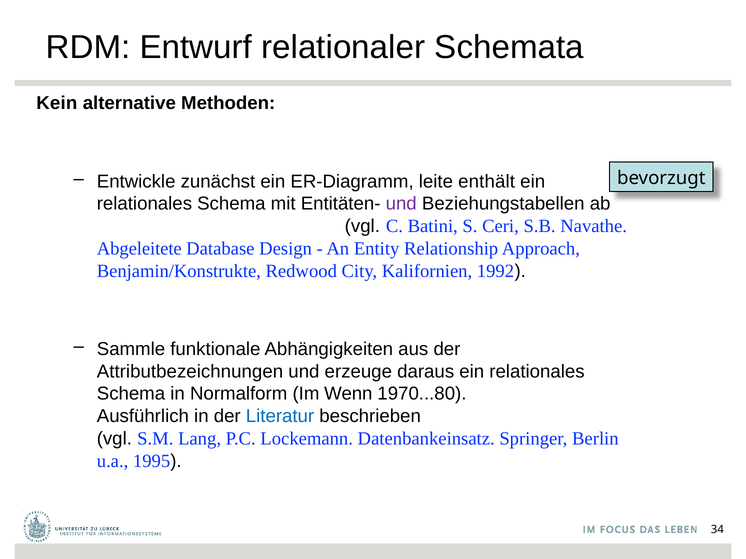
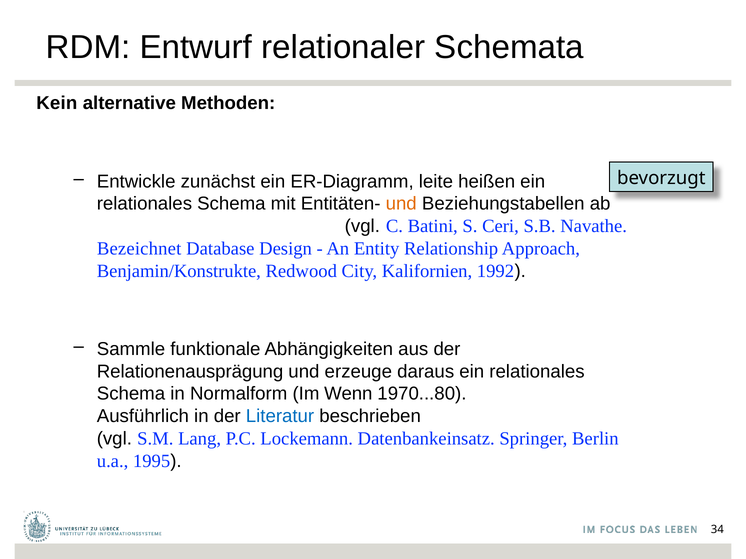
enthält: enthält -> heißen (487, 182)
und colour: purple -> orange (401, 204)
Abgeleitete: Abgeleitete -> Bezeichnet (139, 249)
Attributbezeichnungen: Attributbezeichnungen -> Relationenausprägung (190, 372)
